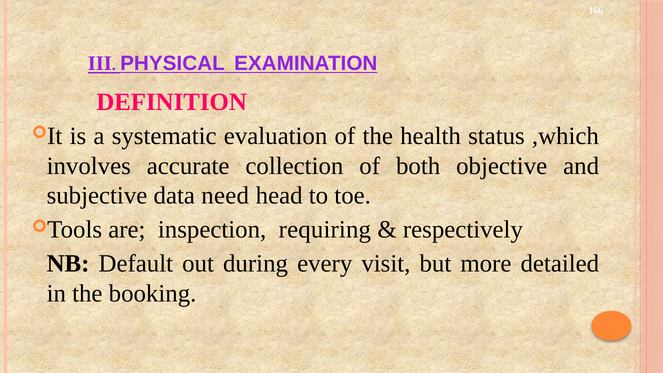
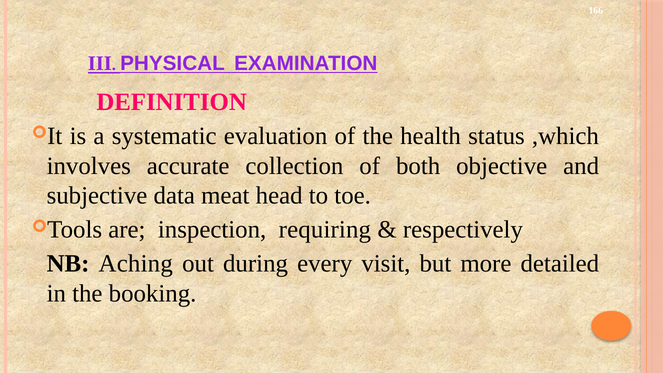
need: need -> meat (225, 196)
Default: Default -> Aching (136, 264)
